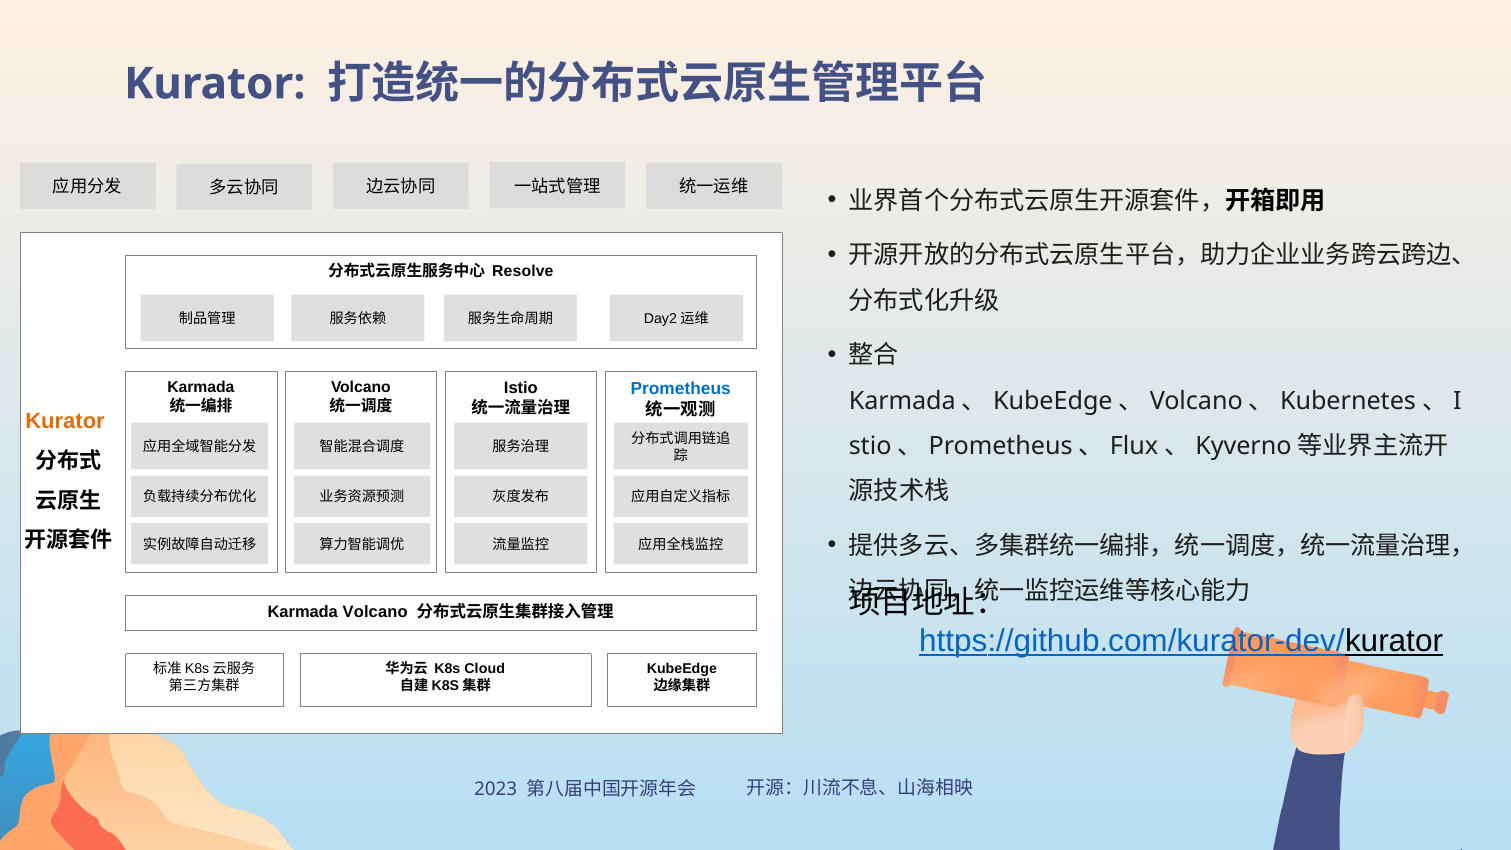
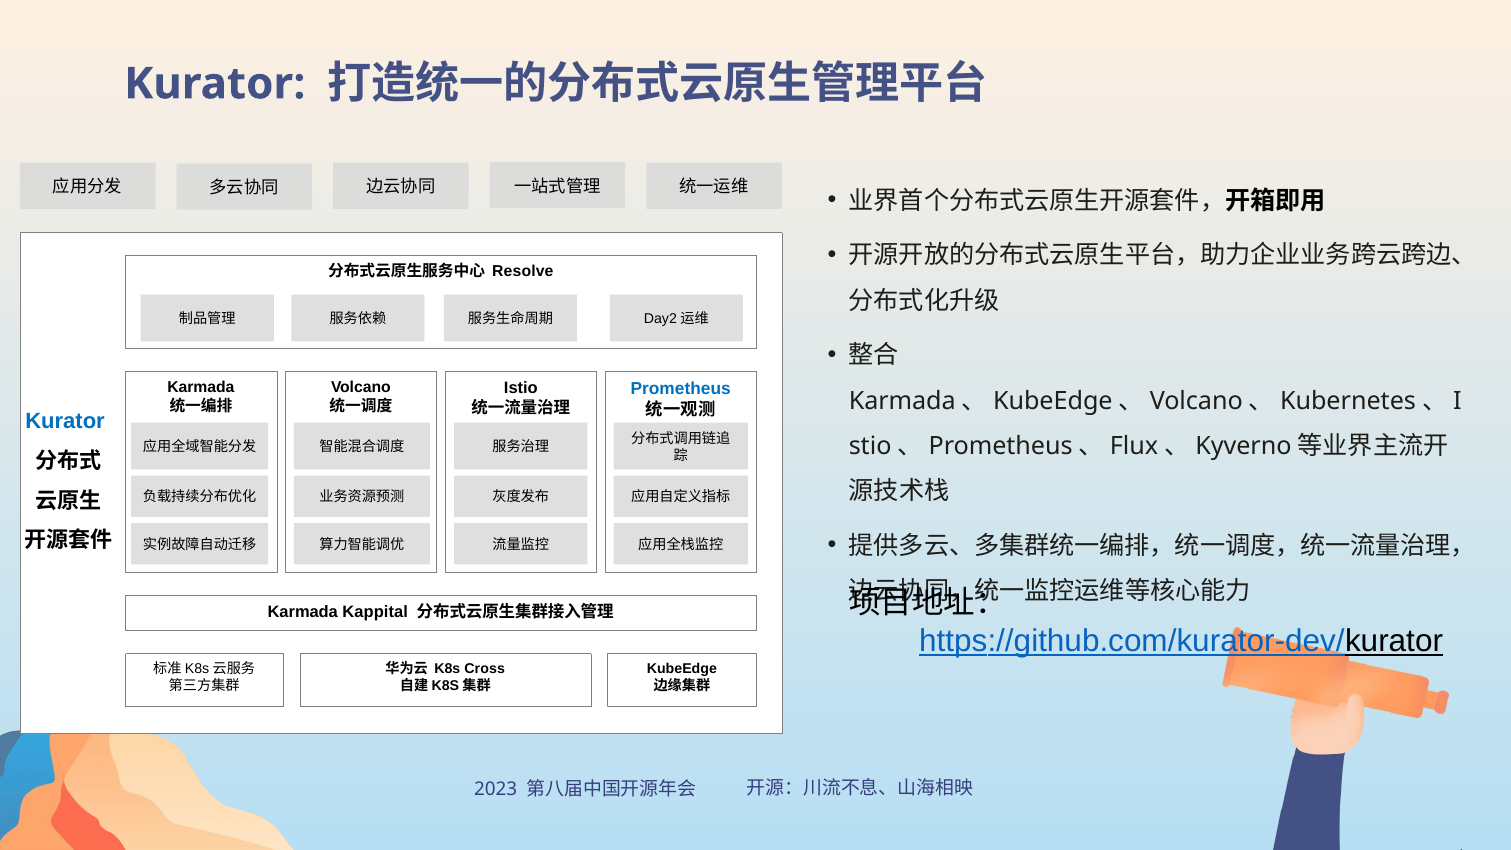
Kurator colour: orange -> blue (65, 421)
Karmada Volcano: Volcano -> Kappital (375, 612)
Cloud: Cloud -> Cross (485, 668)
